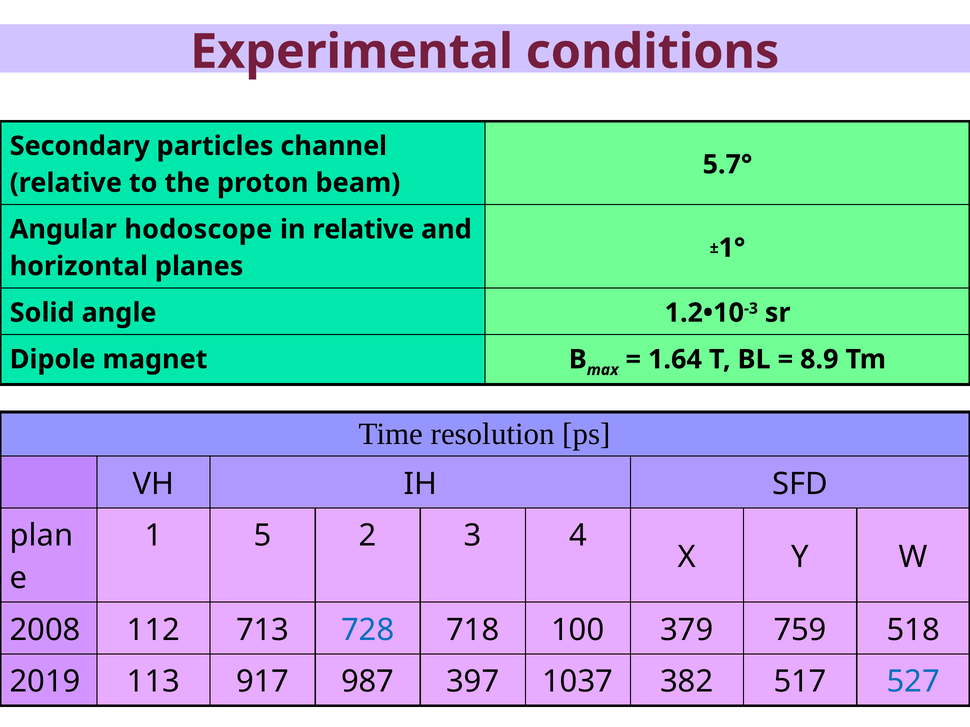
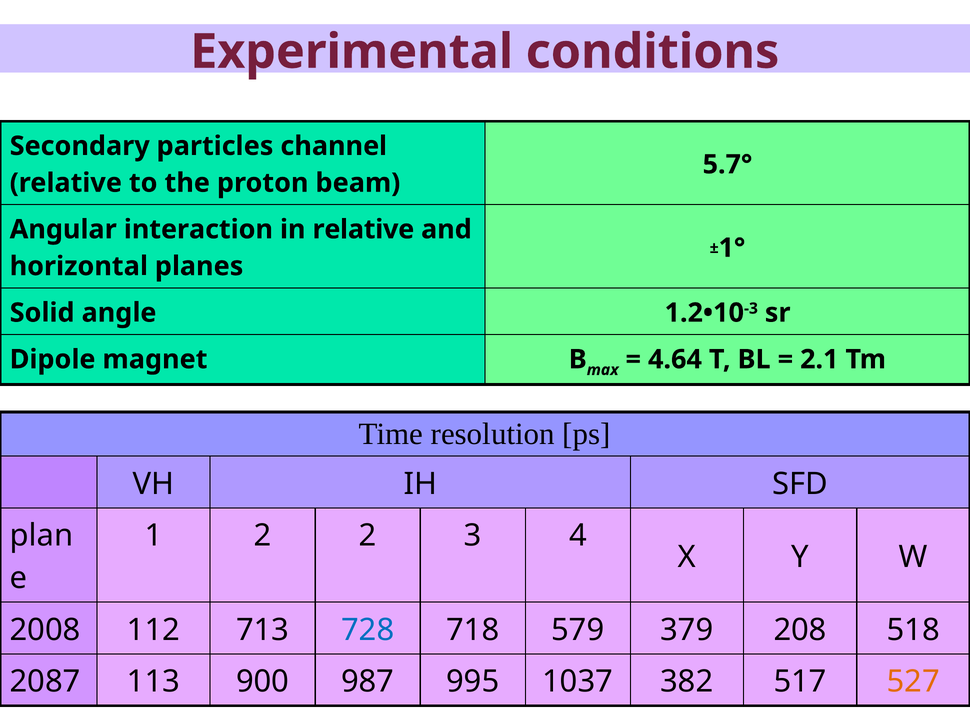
hodoscope: hodoscope -> interaction (198, 230)
1.64: 1.64 -> 4.64 (675, 360)
8.9: 8.9 -> 2.1 (819, 360)
1 5: 5 -> 2 (263, 536)
100: 100 -> 579 (578, 630)
759: 759 -> 208 (800, 630)
2019: 2019 -> 2087 (45, 682)
917: 917 -> 900 (263, 682)
397: 397 -> 995 (473, 682)
527 colour: blue -> orange (913, 682)
